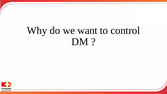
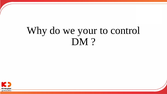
want: want -> your (87, 30)
